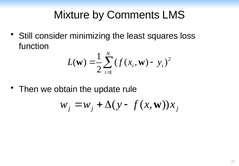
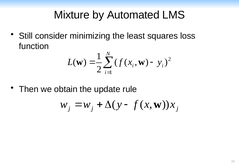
Comments: Comments -> Automated (133, 15)
